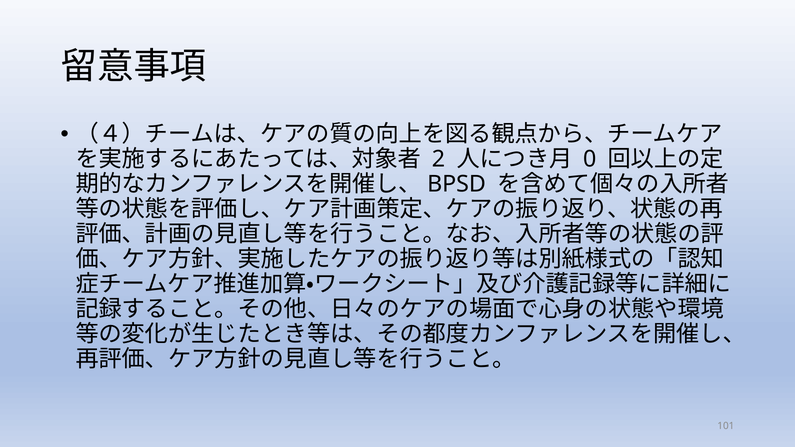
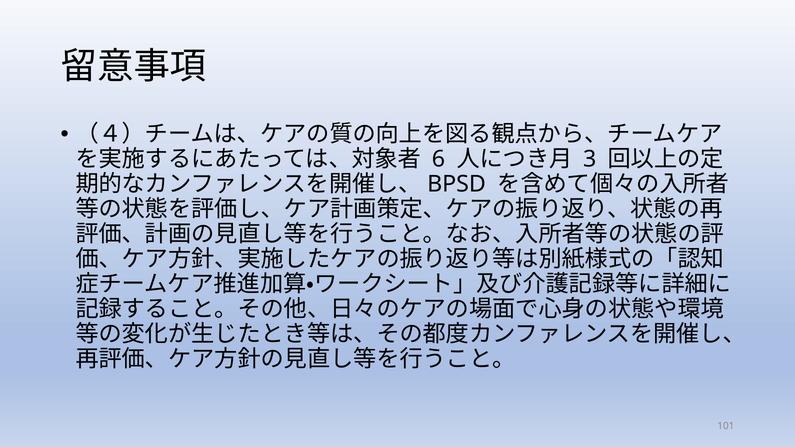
2: 2 -> 6 (438, 159)
0: 0 -> 3 (590, 159)
